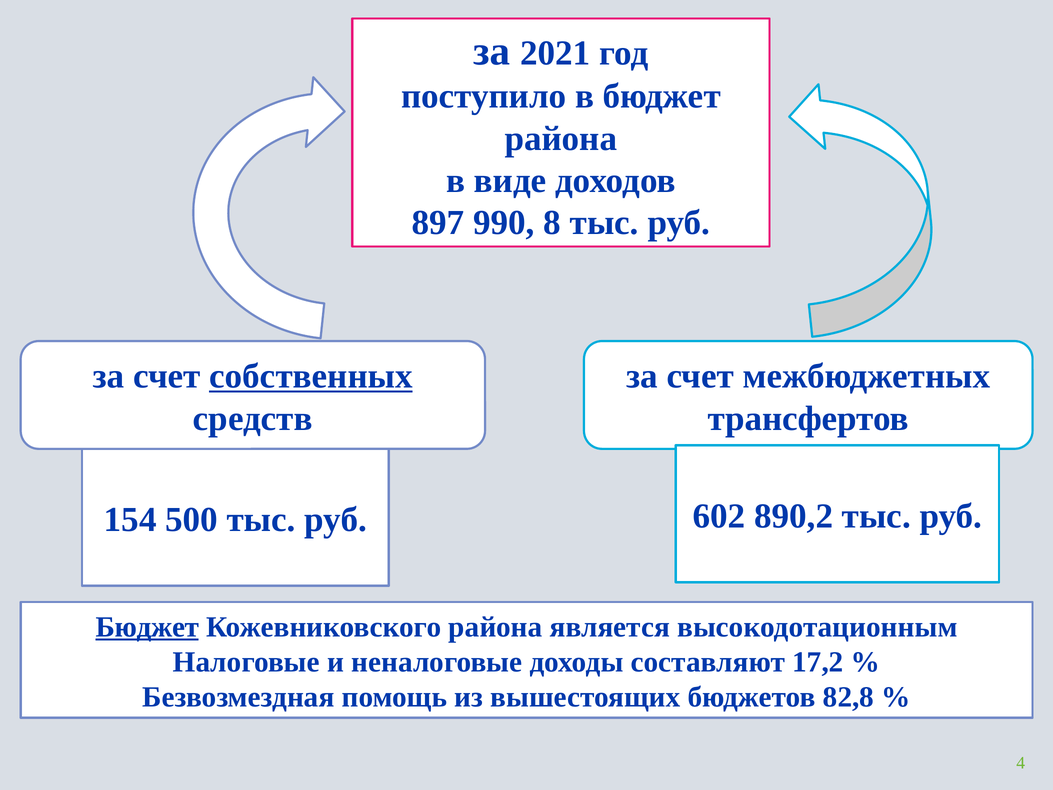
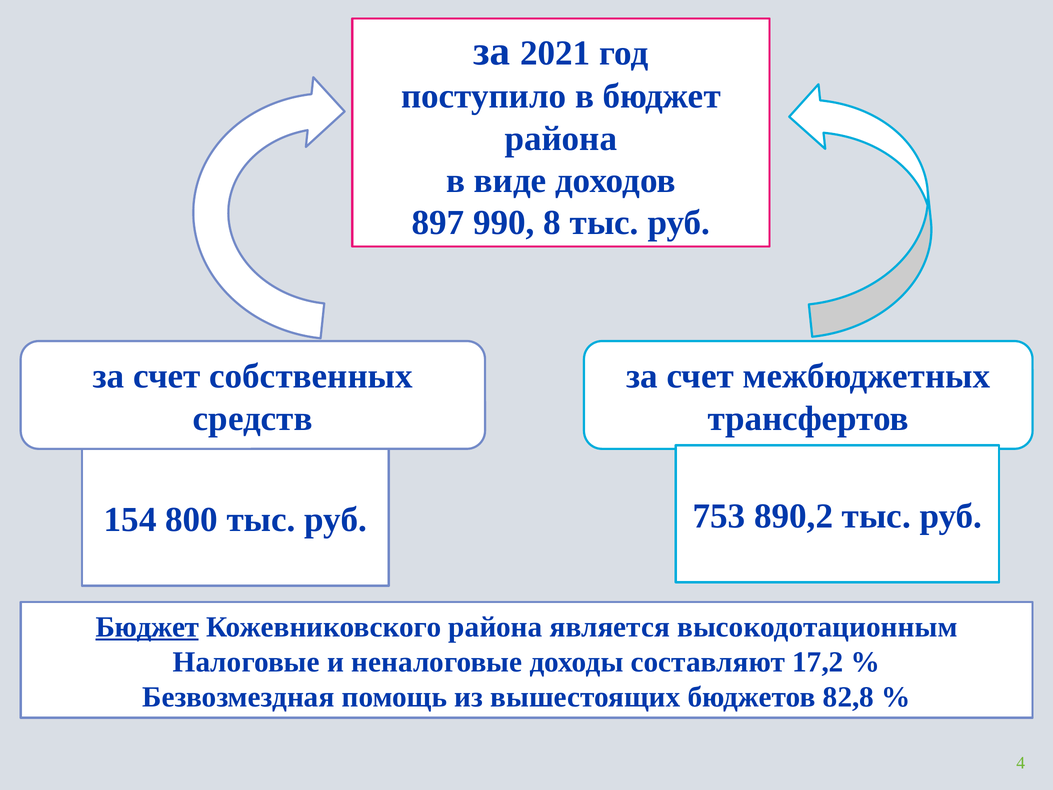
собственных underline: present -> none (311, 376)
500: 500 -> 800 (192, 520)
602: 602 -> 753 (719, 516)
